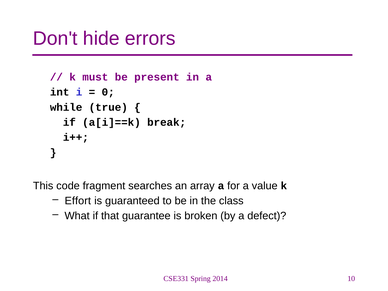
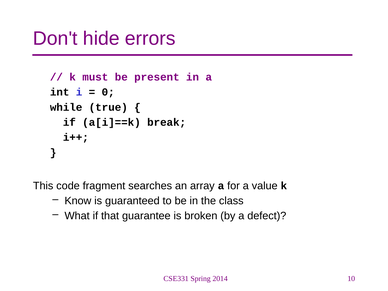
Effort: Effort -> Know (78, 201)
